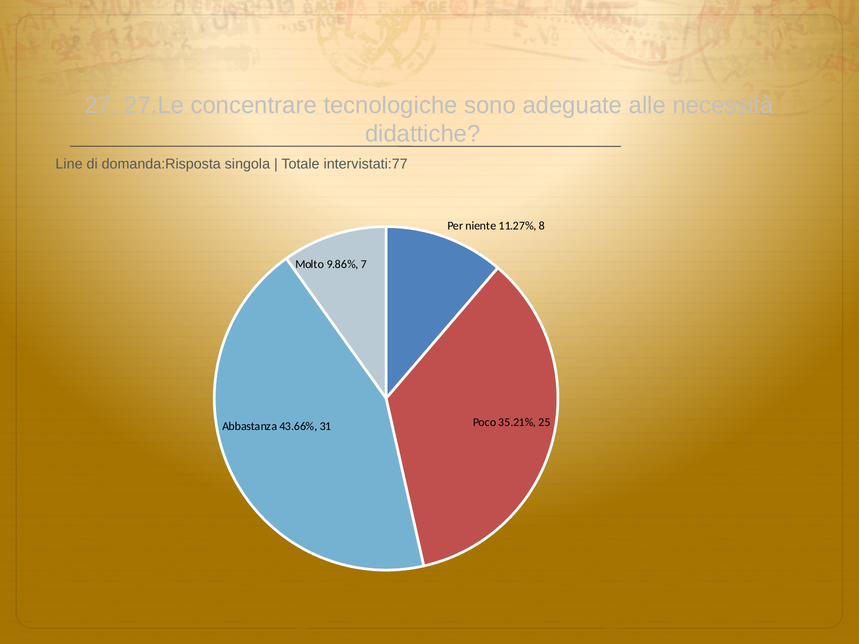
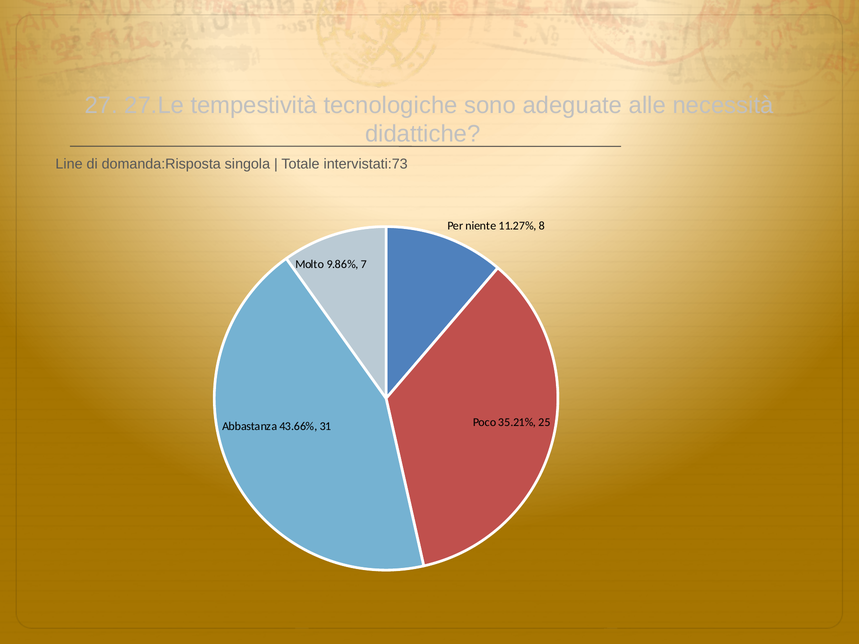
concentrare: concentrare -> tempestività (254, 105)
intervistati:77: intervistati:77 -> intervistati:73 (366, 164)
